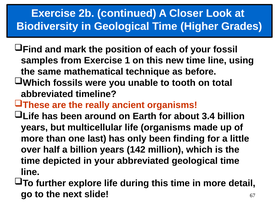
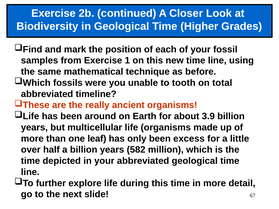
3.4: 3.4 -> 3.9 (208, 116)
last: last -> leaf (97, 139)
finding: finding -> excess (189, 139)
142: 142 -> 582 (136, 150)
